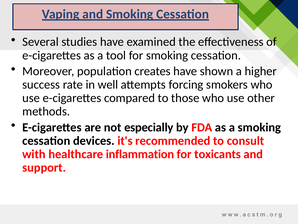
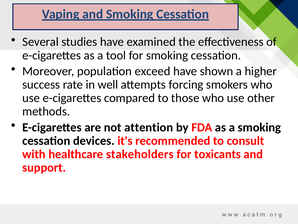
creates: creates -> exceed (152, 71)
especially: especially -> attention (149, 127)
inflammation: inflammation -> stakeholders (140, 154)
